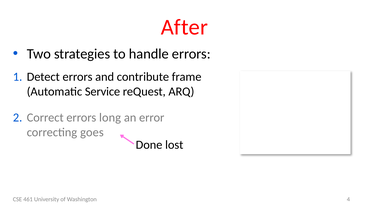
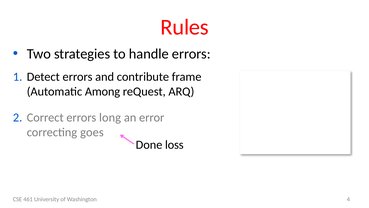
After: After -> Rules (185, 27)
Service: Service -> Among (103, 91)
lost: lost -> loss (174, 144)
